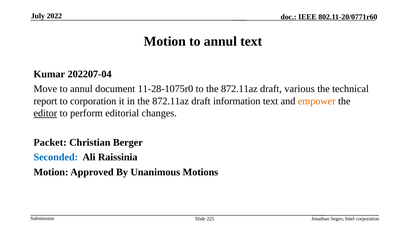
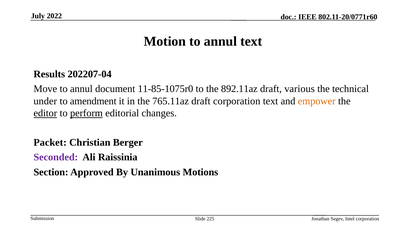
Kumar: Kumar -> Results (49, 74)
11-28-1075r0: 11-28-1075r0 -> 11-85-1075r0 (165, 89)
to the 872.11az: 872.11az -> 892.11az (239, 89)
report: report -> under (45, 101)
to corporation: corporation -> amendment (93, 101)
in the 872.11az: 872.11az -> 765.11az (171, 101)
draft information: information -> corporation (237, 101)
perform underline: none -> present (86, 113)
Seconded colour: blue -> purple (56, 158)
Motion: Motion -> Section (51, 172)
